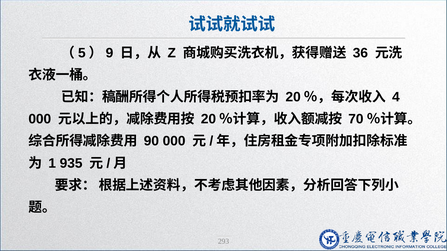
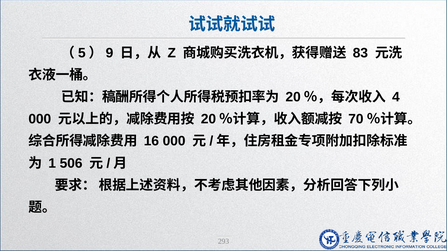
36: 36 -> 83 (360, 53)
90: 90 -> 16 (151, 141)
935: 935 -> 506 (71, 163)
